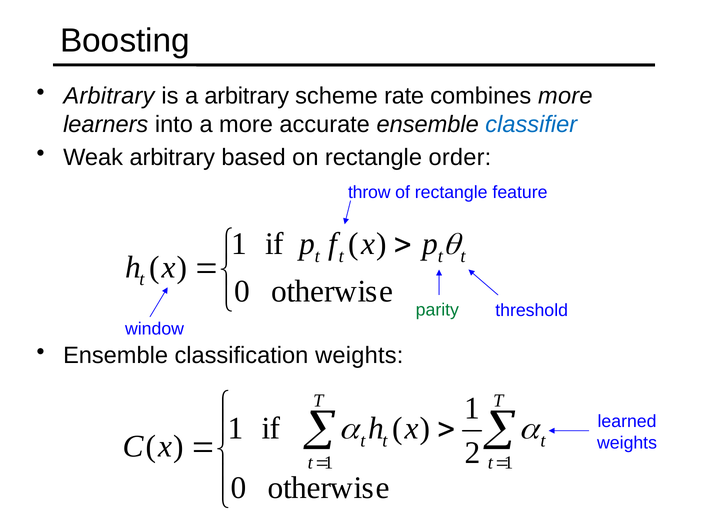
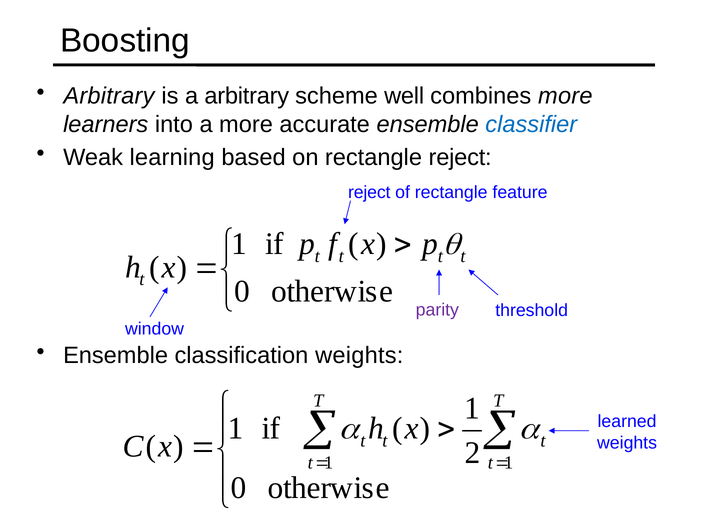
rate: rate -> well (404, 96)
Weak arbitrary: arbitrary -> learning (172, 157)
rectangle order: order -> reject (460, 157)
throw: throw -> reject (369, 192)
parity colour: green -> purple (437, 310)
